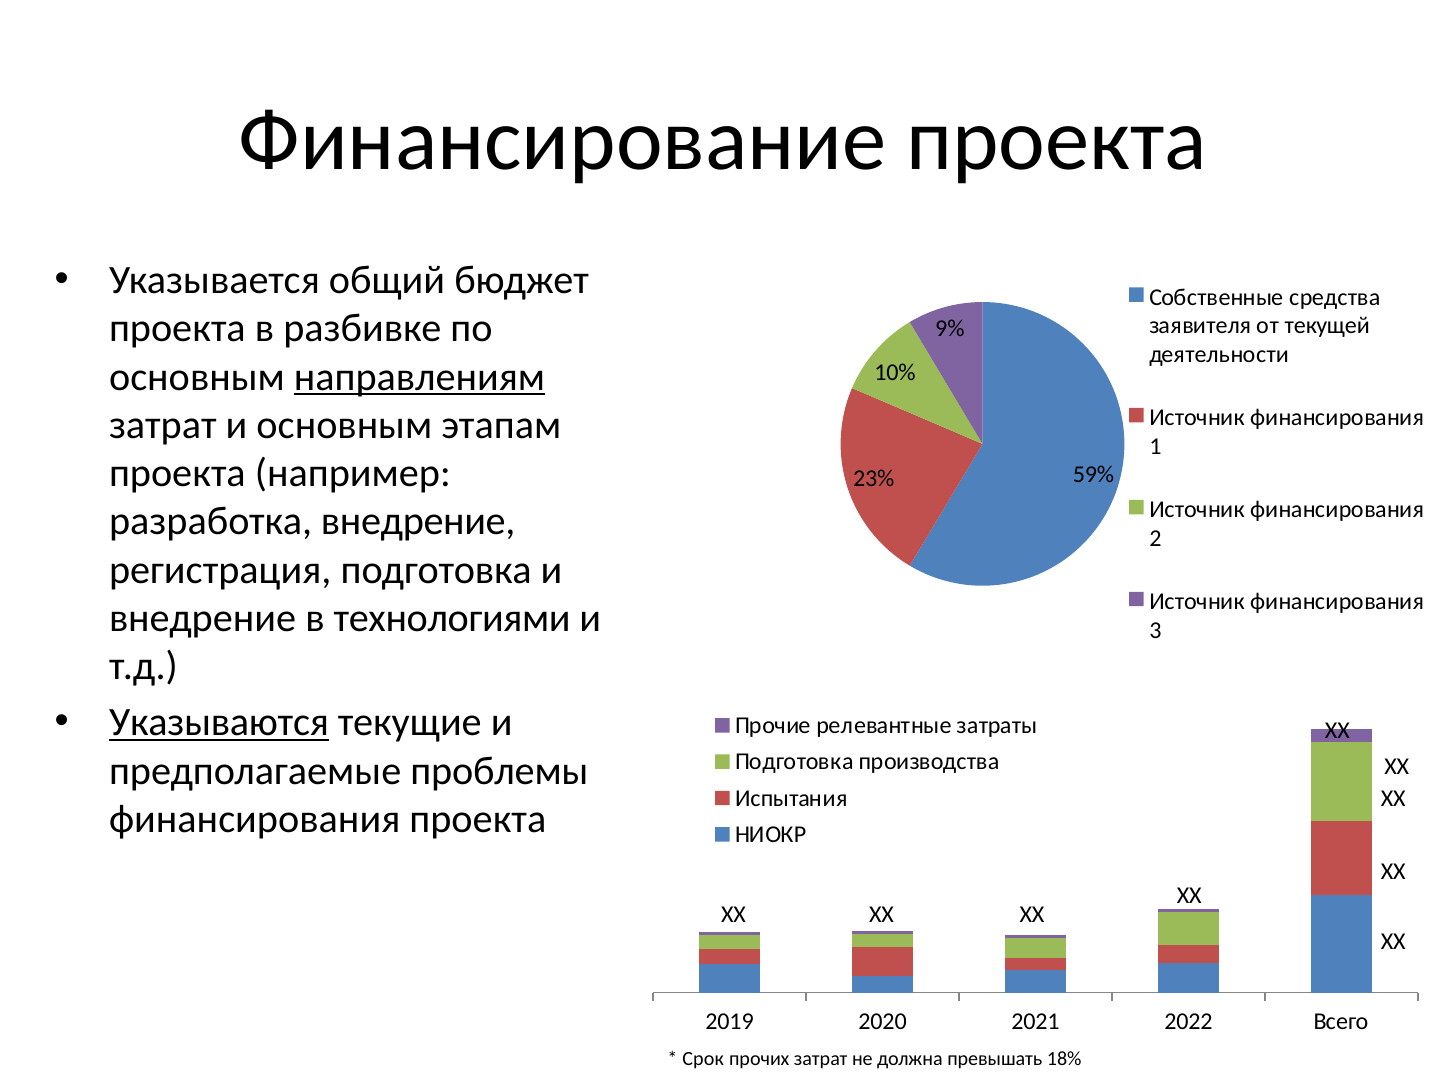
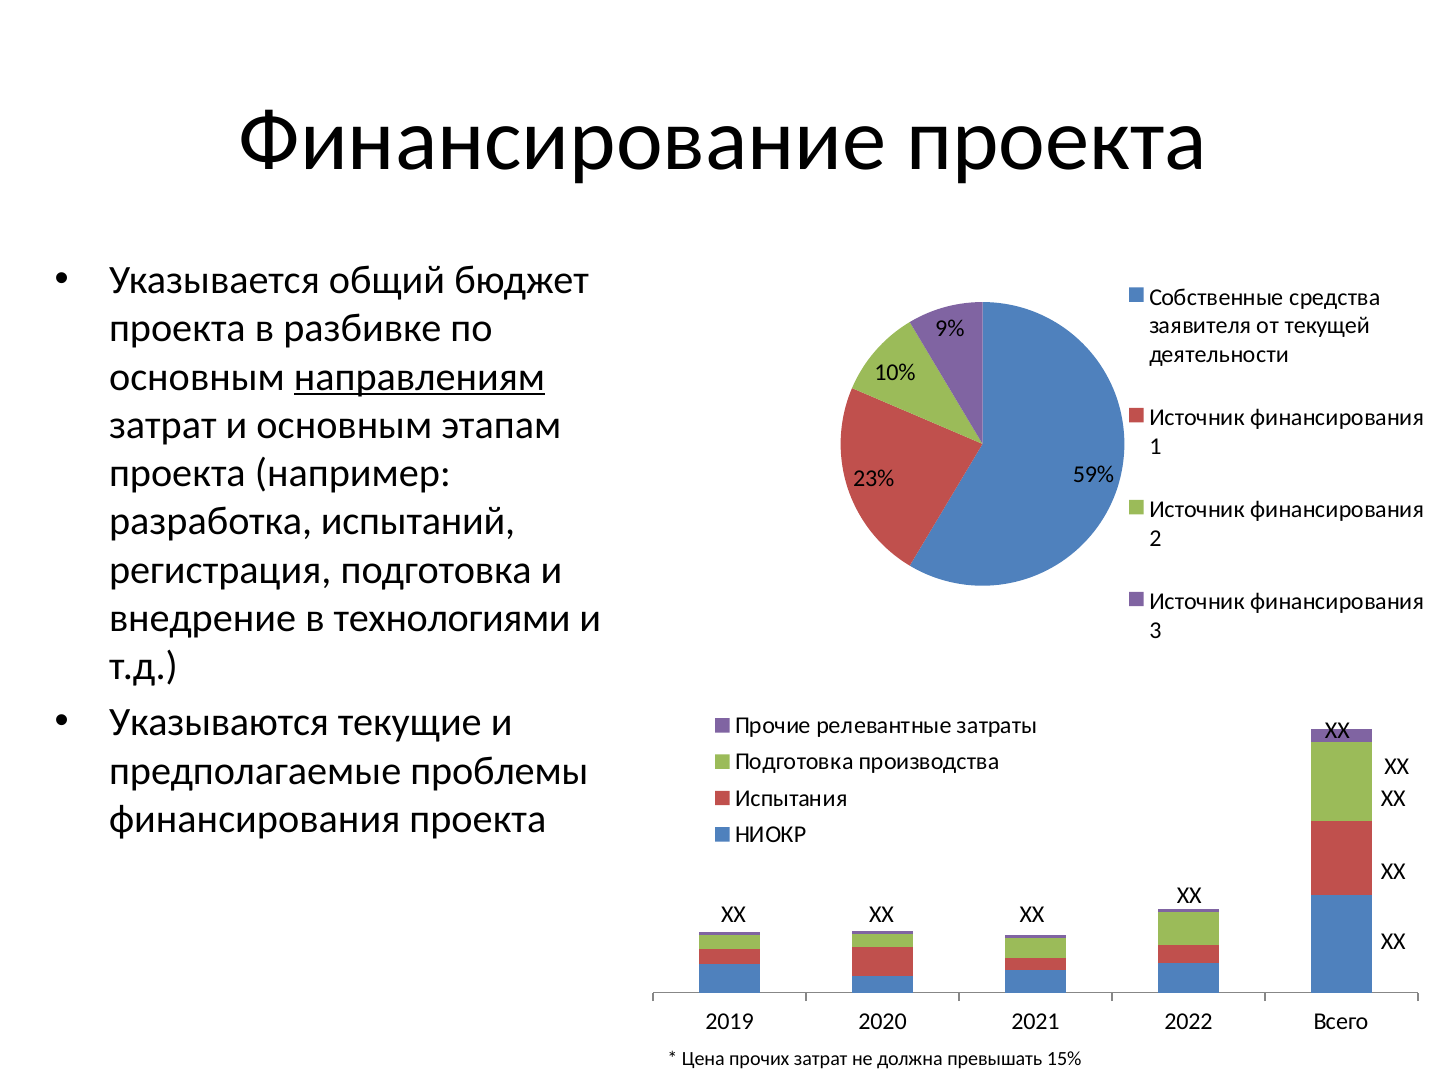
разработка внедрение: внедрение -> испытаний (418, 522)
Указываются underline: present -> none (219, 723)
Срок: Срок -> Цена (703, 1059)
18%: 18% -> 15% (1064, 1059)
